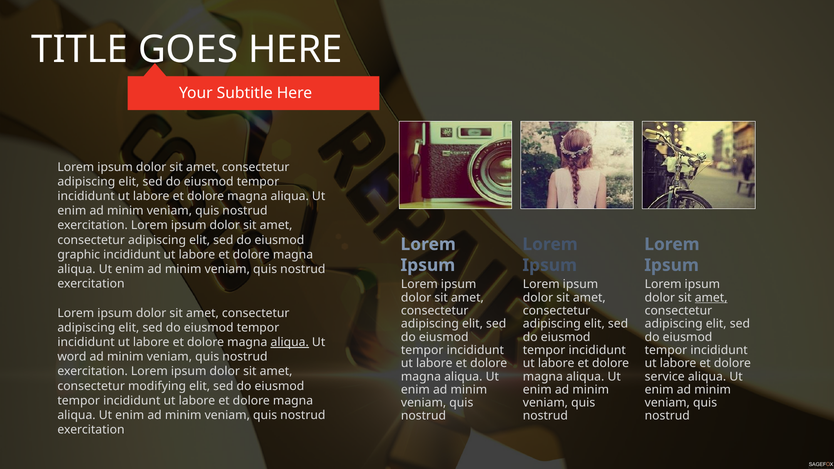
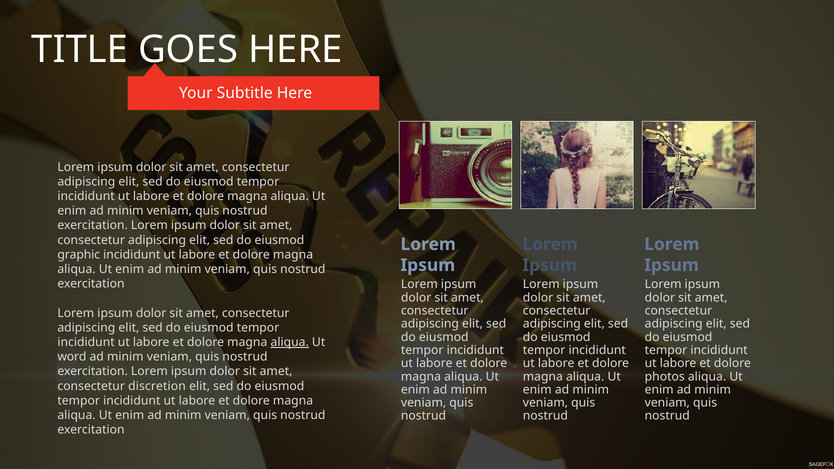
amet underline: present -> none (711, 298)
service: service -> photos (665, 377)
modifying: modifying -> discretion (157, 386)
